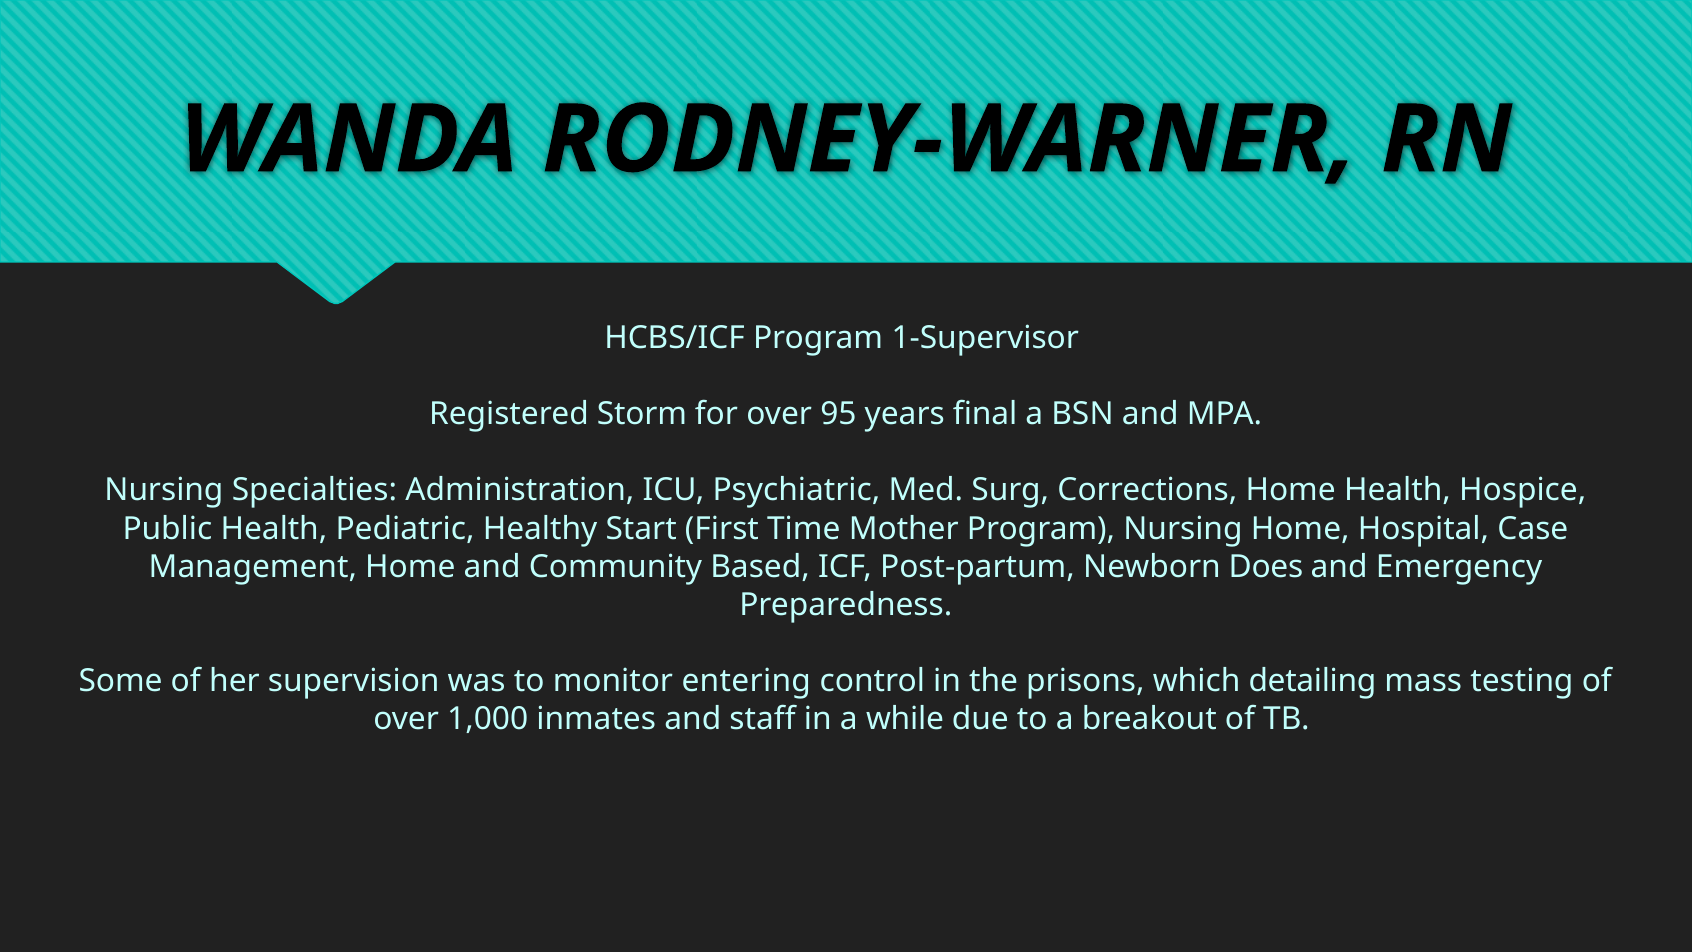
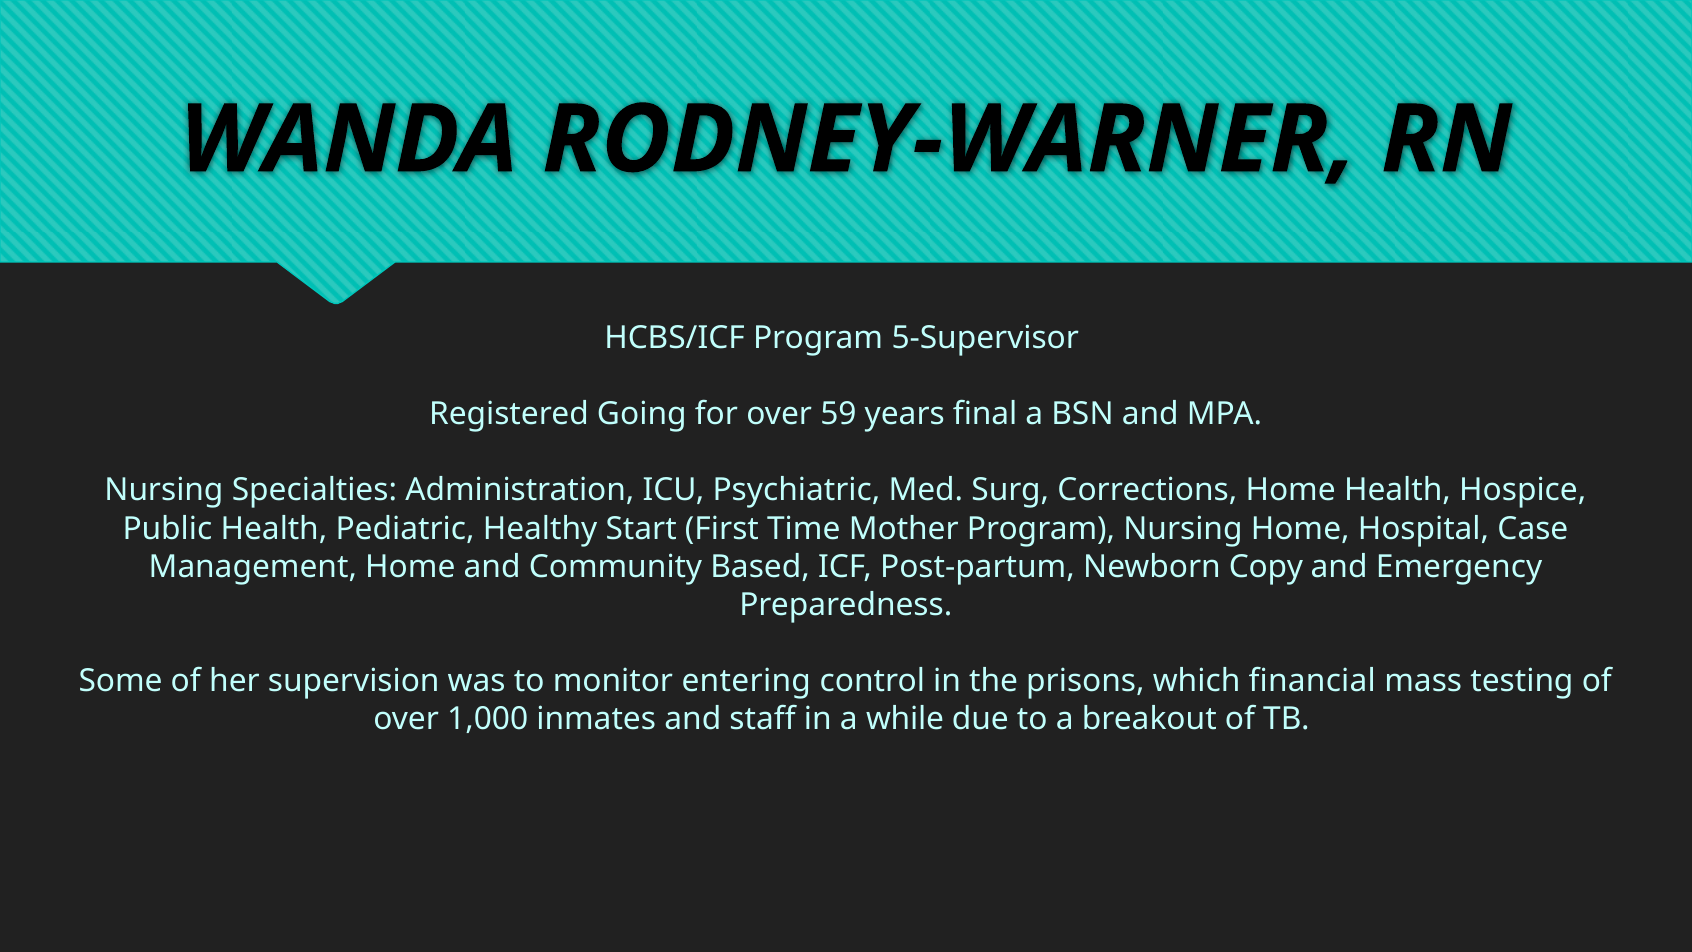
1-Supervisor: 1-Supervisor -> 5-Supervisor (985, 338)
Storm: Storm -> Going (642, 414)
95: 95 -> 59 (838, 414)
Does: Does -> Copy (1266, 566)
detailing: detailing -> financial (1312, 681)
